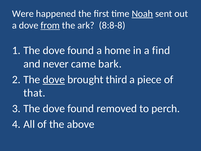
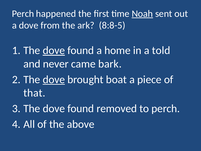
Were: Were -> Perch (23, 14)
from underline: present -> none (50, 25)
8:8-8: 8:8-8 -> 8:8-5 (112, 25)
dove underline: none -> present (54, 50)
find: find -> told (161, 50)
third: third -> boat (116, 79)
